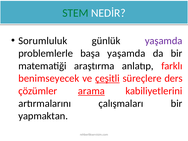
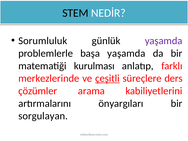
STEM colour: green -> black (75, 13)
araştırma: araştırma -> kurulması (94, 66)
benimseyecek: benimseyecek -> merkezlerinde (49, 78)
arama underline: present -> none (91, 91)
çalışmaları: çalışmaları -> önyargıları (121, 103)
yapmaktan: yapmaktan -> sorgulayan (43, 116)
